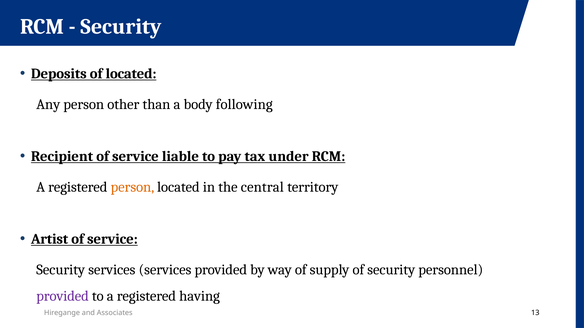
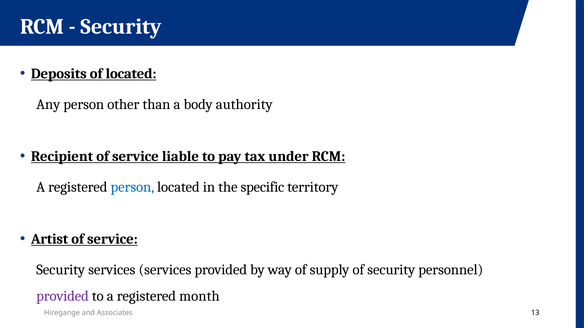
following: following -> authority (244, 104)
person colour: orange -> blue (132, 187)
central: central -> specific (262, 187)
having: having -> month (199, 296)
